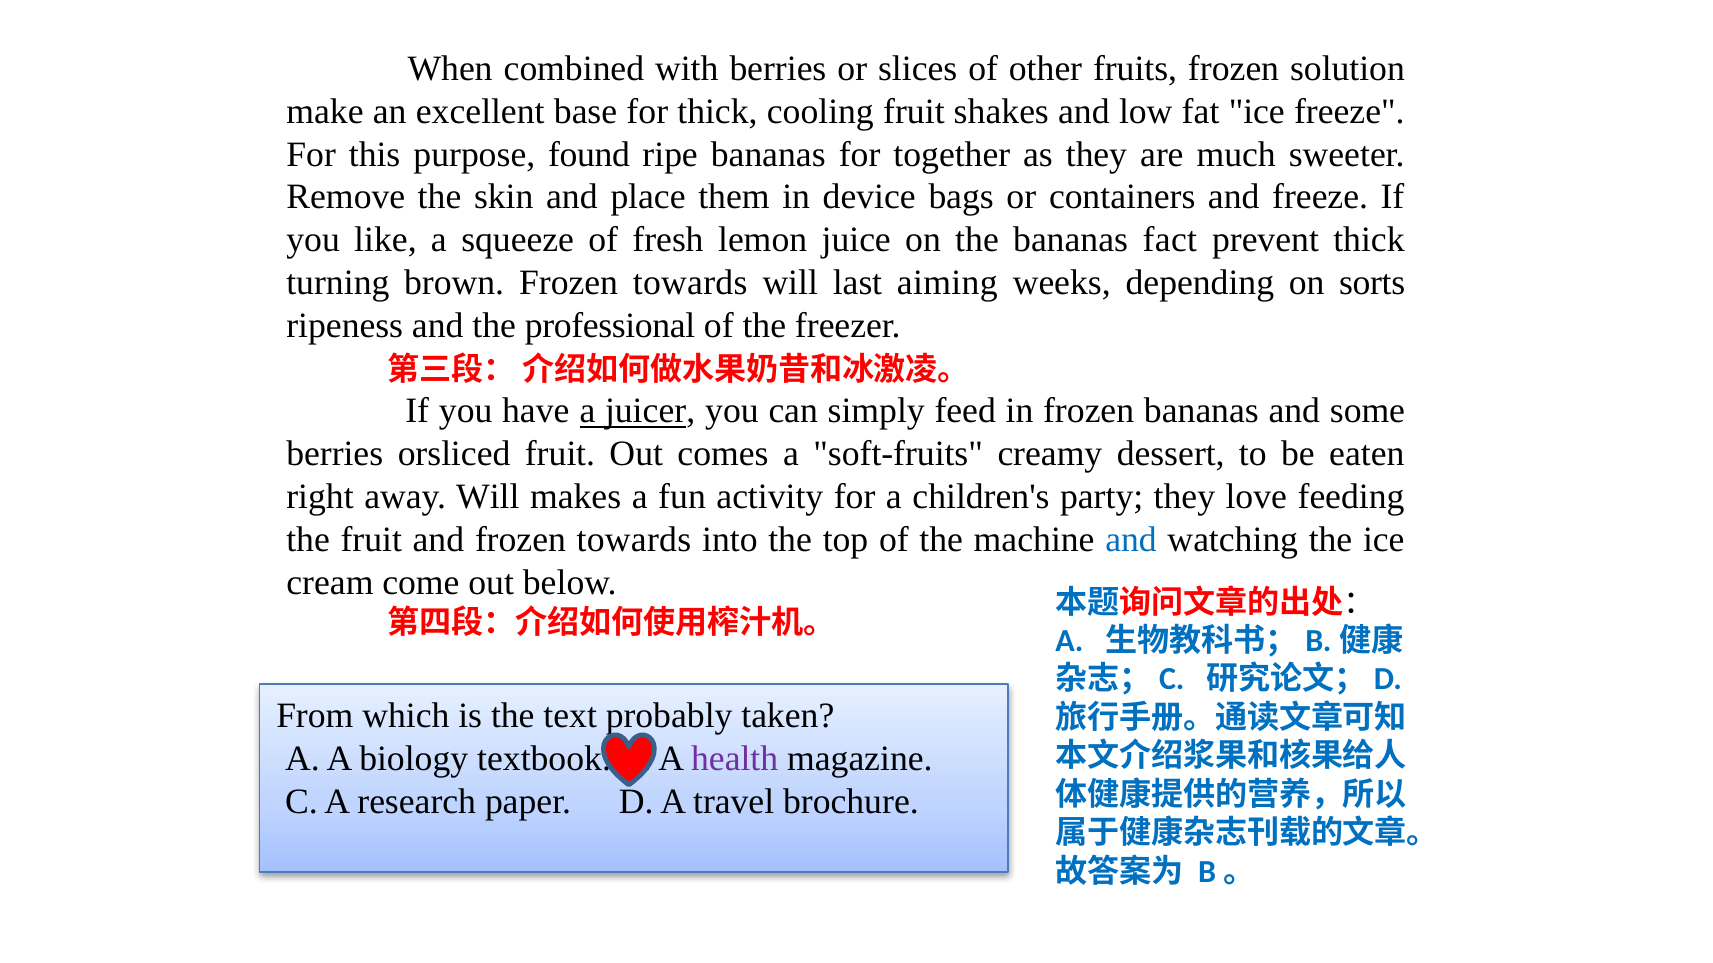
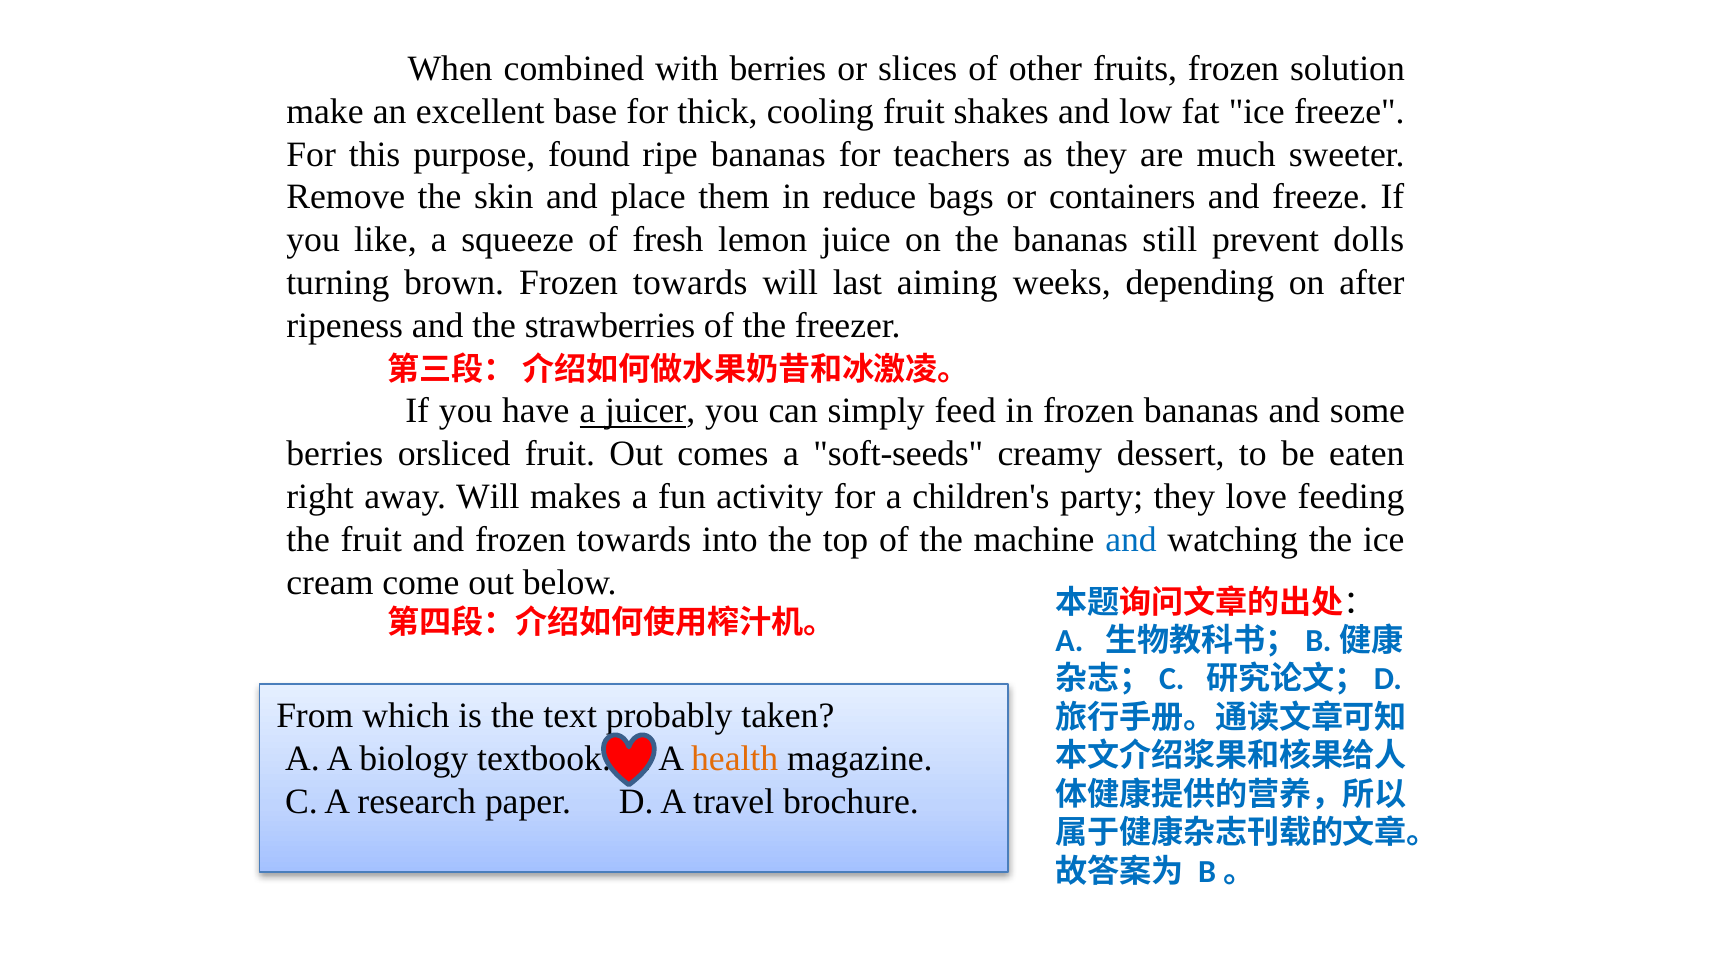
together: together -> teachers (952, 155)
device: device -> reduce (869, 197)
fact: fact -> still (1170, 240)
prevent thick: thick -> dolls (1369, 240)
sorts: sorts -> after (1372, 283)
professional: professional -> strawberries (610, 326)
soft-fruits: soft-fruits -> soft-seeds (898, 454)
health colour: purple -> orange (735, 759)
